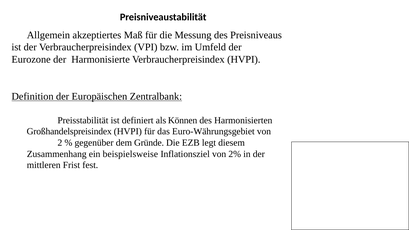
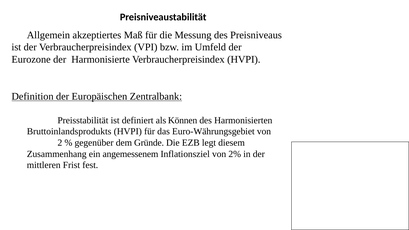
Großhandelspreisindex: Großhandelspreisindex -> Bruttoinlandsprodukts (69, 132)
beispielsweise: beispielsweise -> angemessenem (130, 154)
